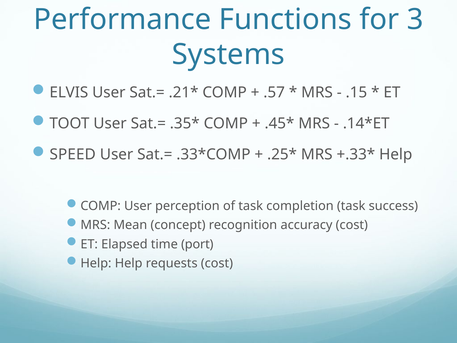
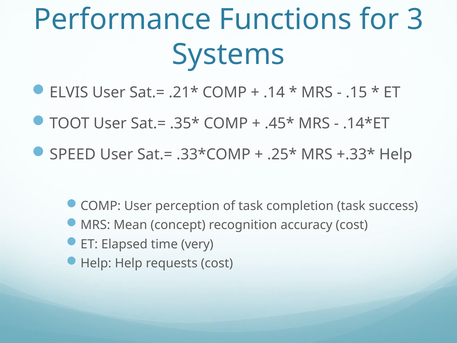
.57: .57 -> .14 (274, 92)
port: port -> very (197, 244)
